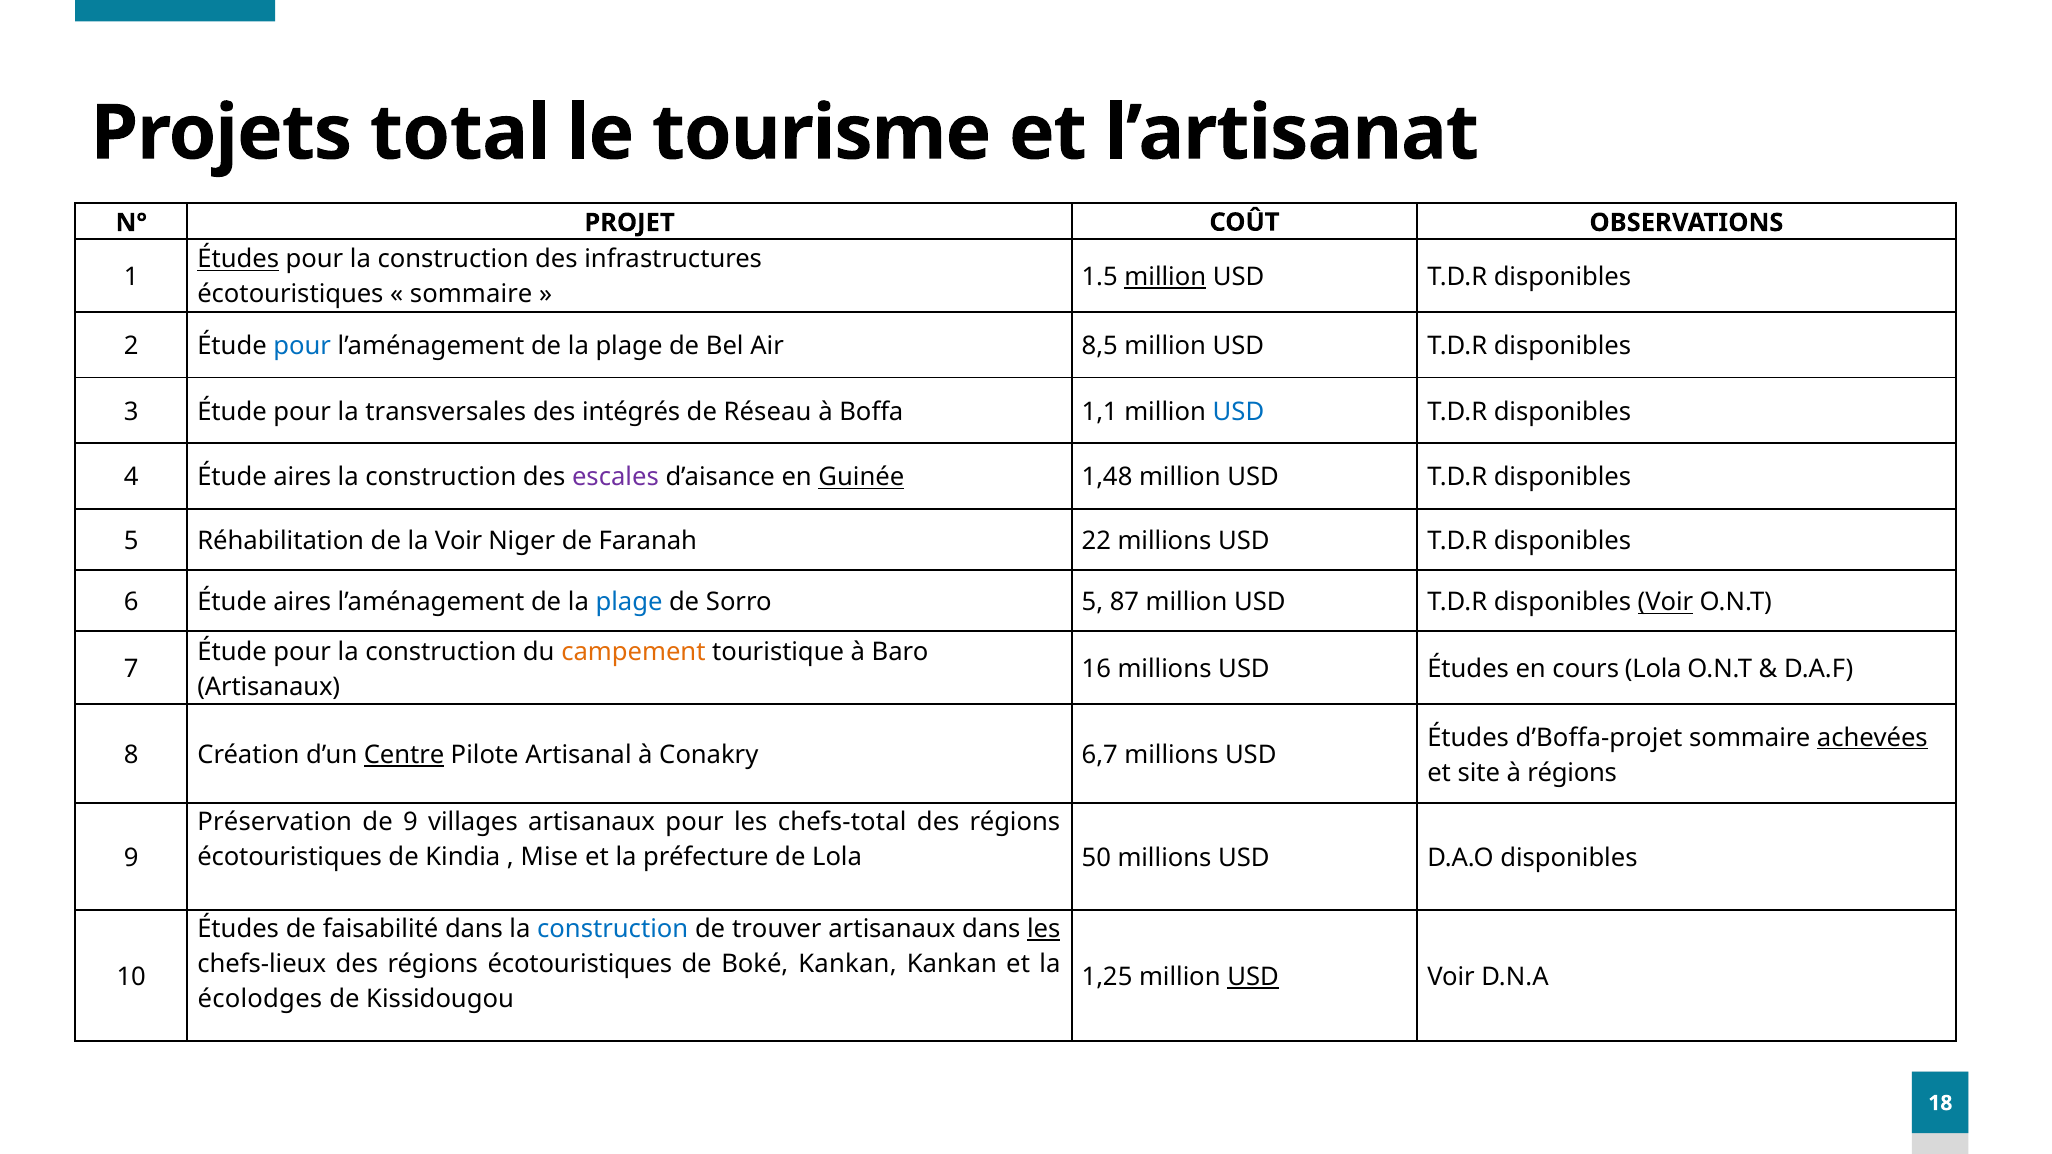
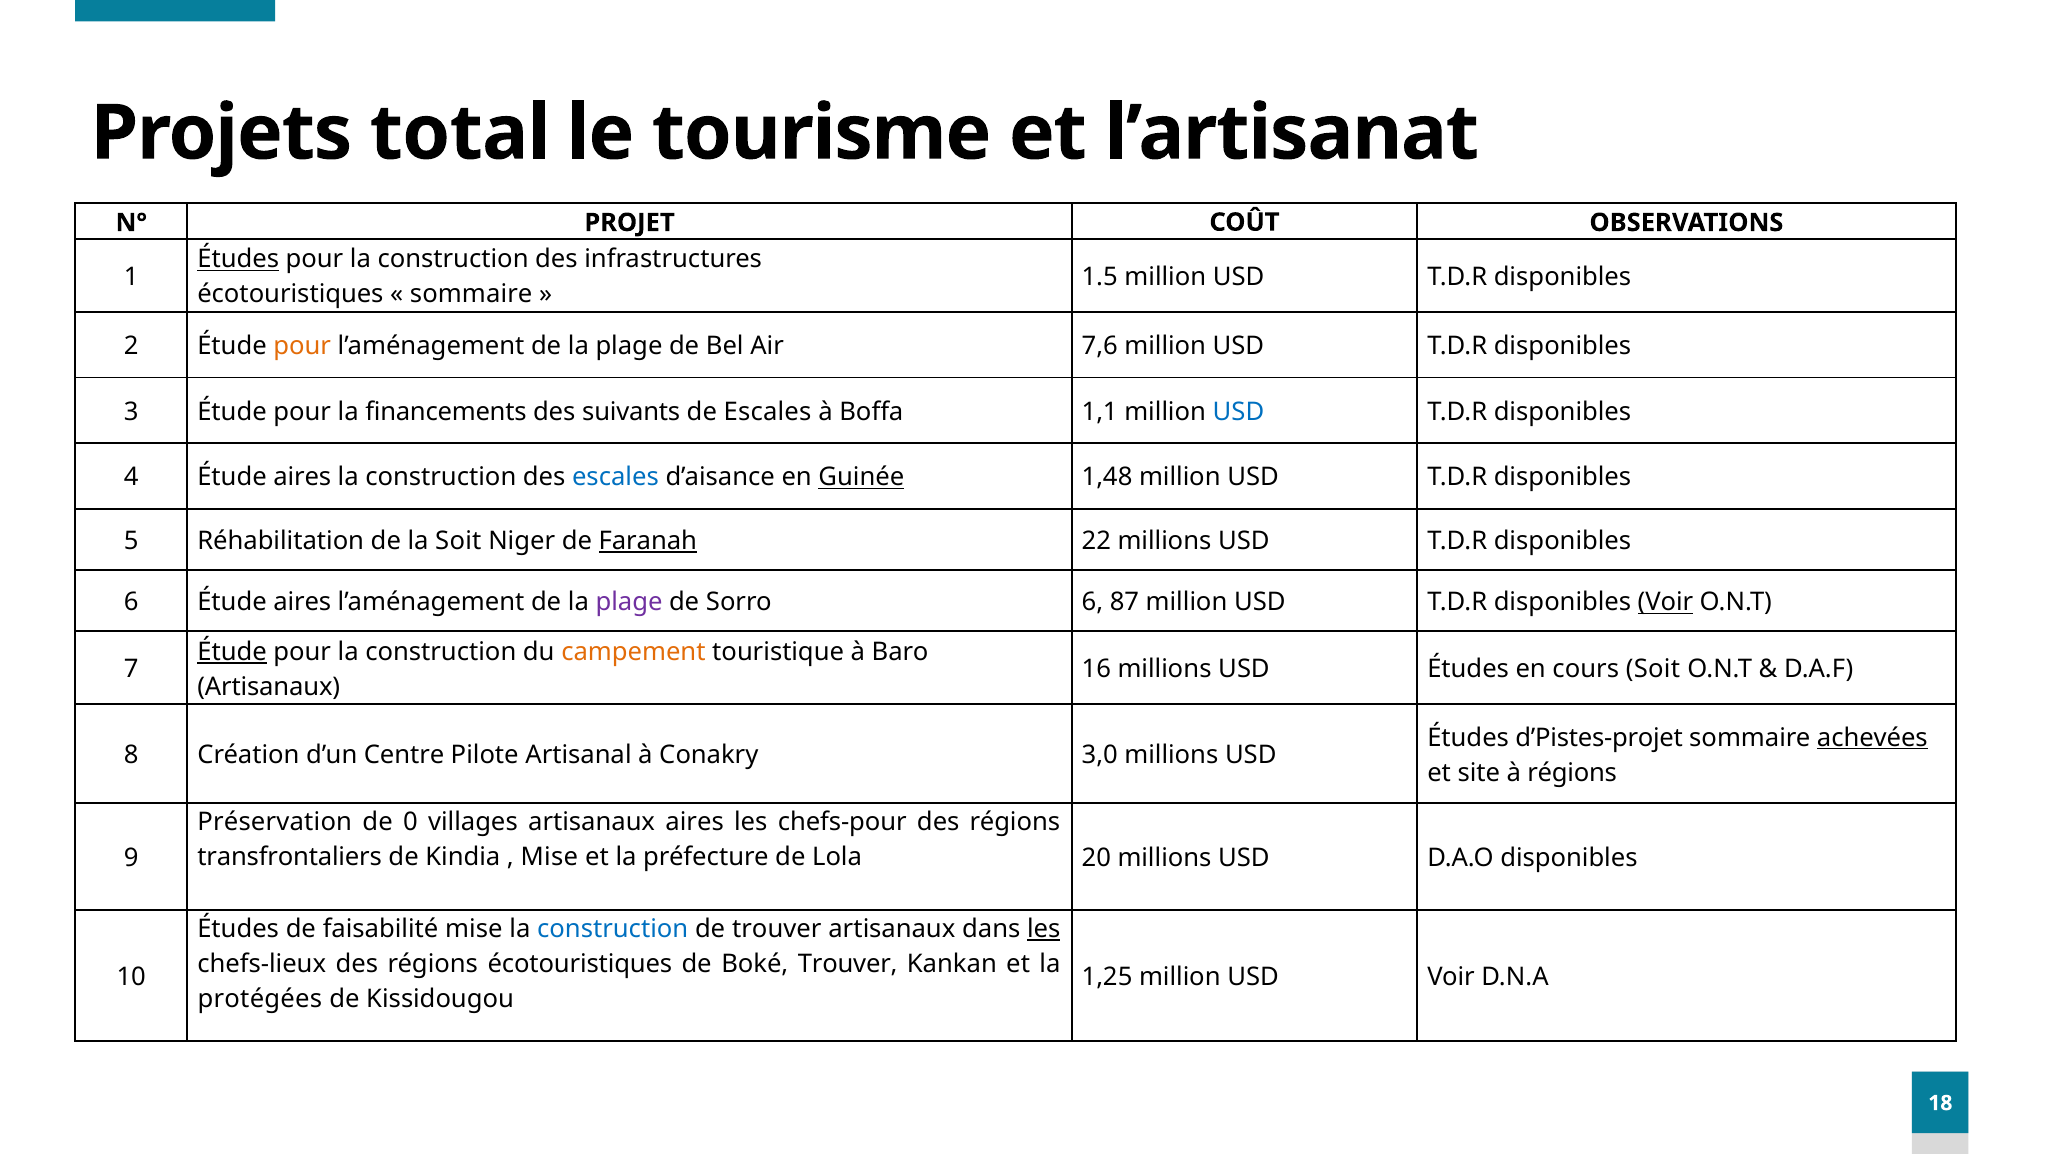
million underline: present -> none (1165, 277)
pour colour: blue -> orange (302, 346)
8,5: 8,5 -> 7,6 (1100, 346)
transversales: transversales -> financements (446, 412)
intégrés: intégrés -> suivants (631, 412)
de Réseau: Réseau -> Escales (767, 412)
escales colour: purple -> blue (615, 478)
la Voir: Voir -> Soit (458, 541)
Faranah underline: none -> present (648, 541)
plage colour: blue -> purple (629, 602)
Sorro 5: 5 -> 6 (1092, 602)
Étude underline: none -> present (232, 652)
cours Lola: Lola -> Soit (1653, 670)
d’Boffa-projet: d’Boffa-projet -> d’Pistes-projet (1599, 738)
Centre underline: present -> none (404, 755)
6,7: 6,7 -> 3,0 (1100, 755)
de 9: 9 -> 0 (410, 822)
artisanaux pour: pour -> aires (695, 822)
chefs-total: chefs-total -> chefs-pour (842, 822)
écotouristiques: écotouristiques -> transfrontaliers (290, 857)
50: 50 -> 20 (1096, 858)
faisabilité dans: dans -> mise (474, 929)
Boké Kankan: Kankan -> Trouver (848, 964)
USD underline: present -> none (1253, 977)
écolodges: écolodges -> protégées (260, 999)
